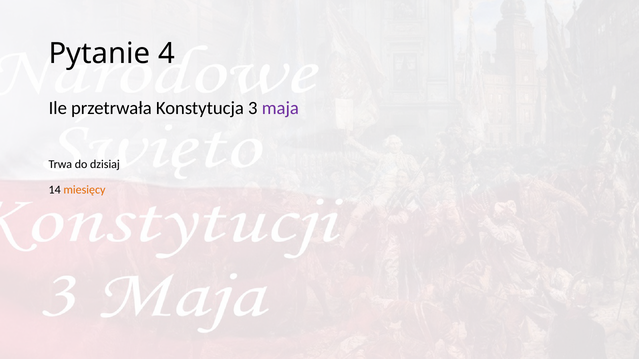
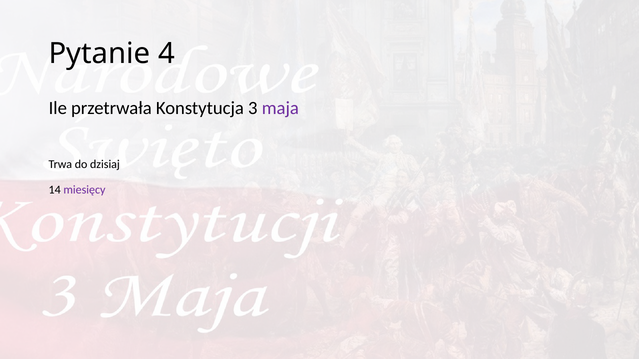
miesięcy colour: orange -> purple (84, 190)
